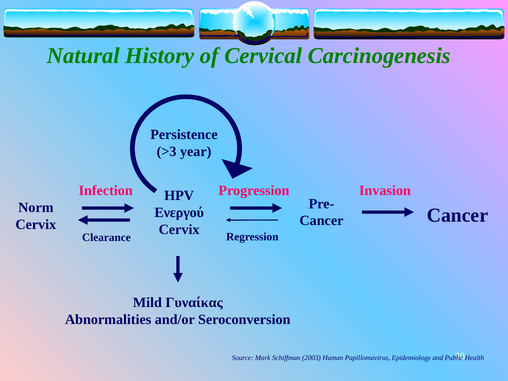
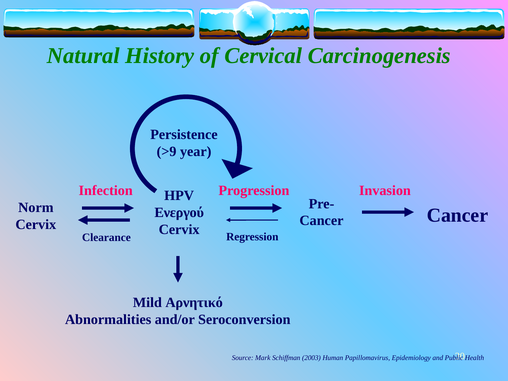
>3: >3 -> >9 (167, 152)
Γυναίκας: Γυναίκας -> Αρνητικό (194, 303)
